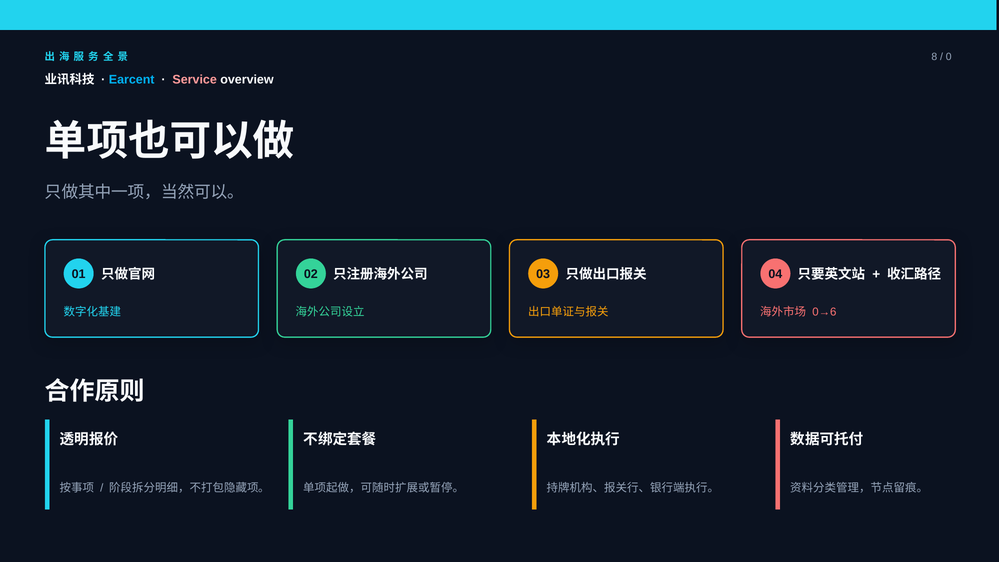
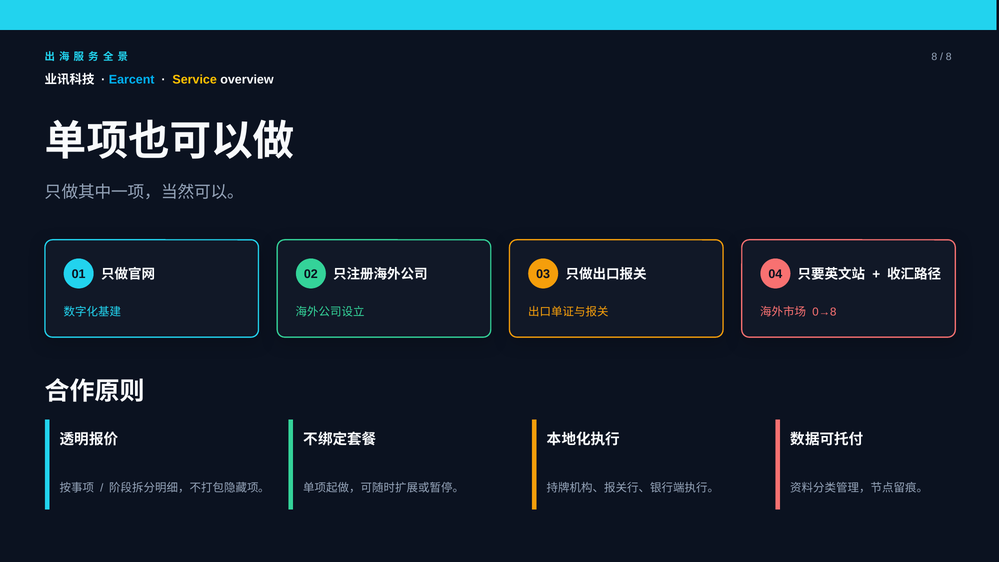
0: 0 -> 8 (949, 57)
Service colour: pink -> yellow (195, 80)
0→6: 0→6 -> 0→8 (824, 312)
